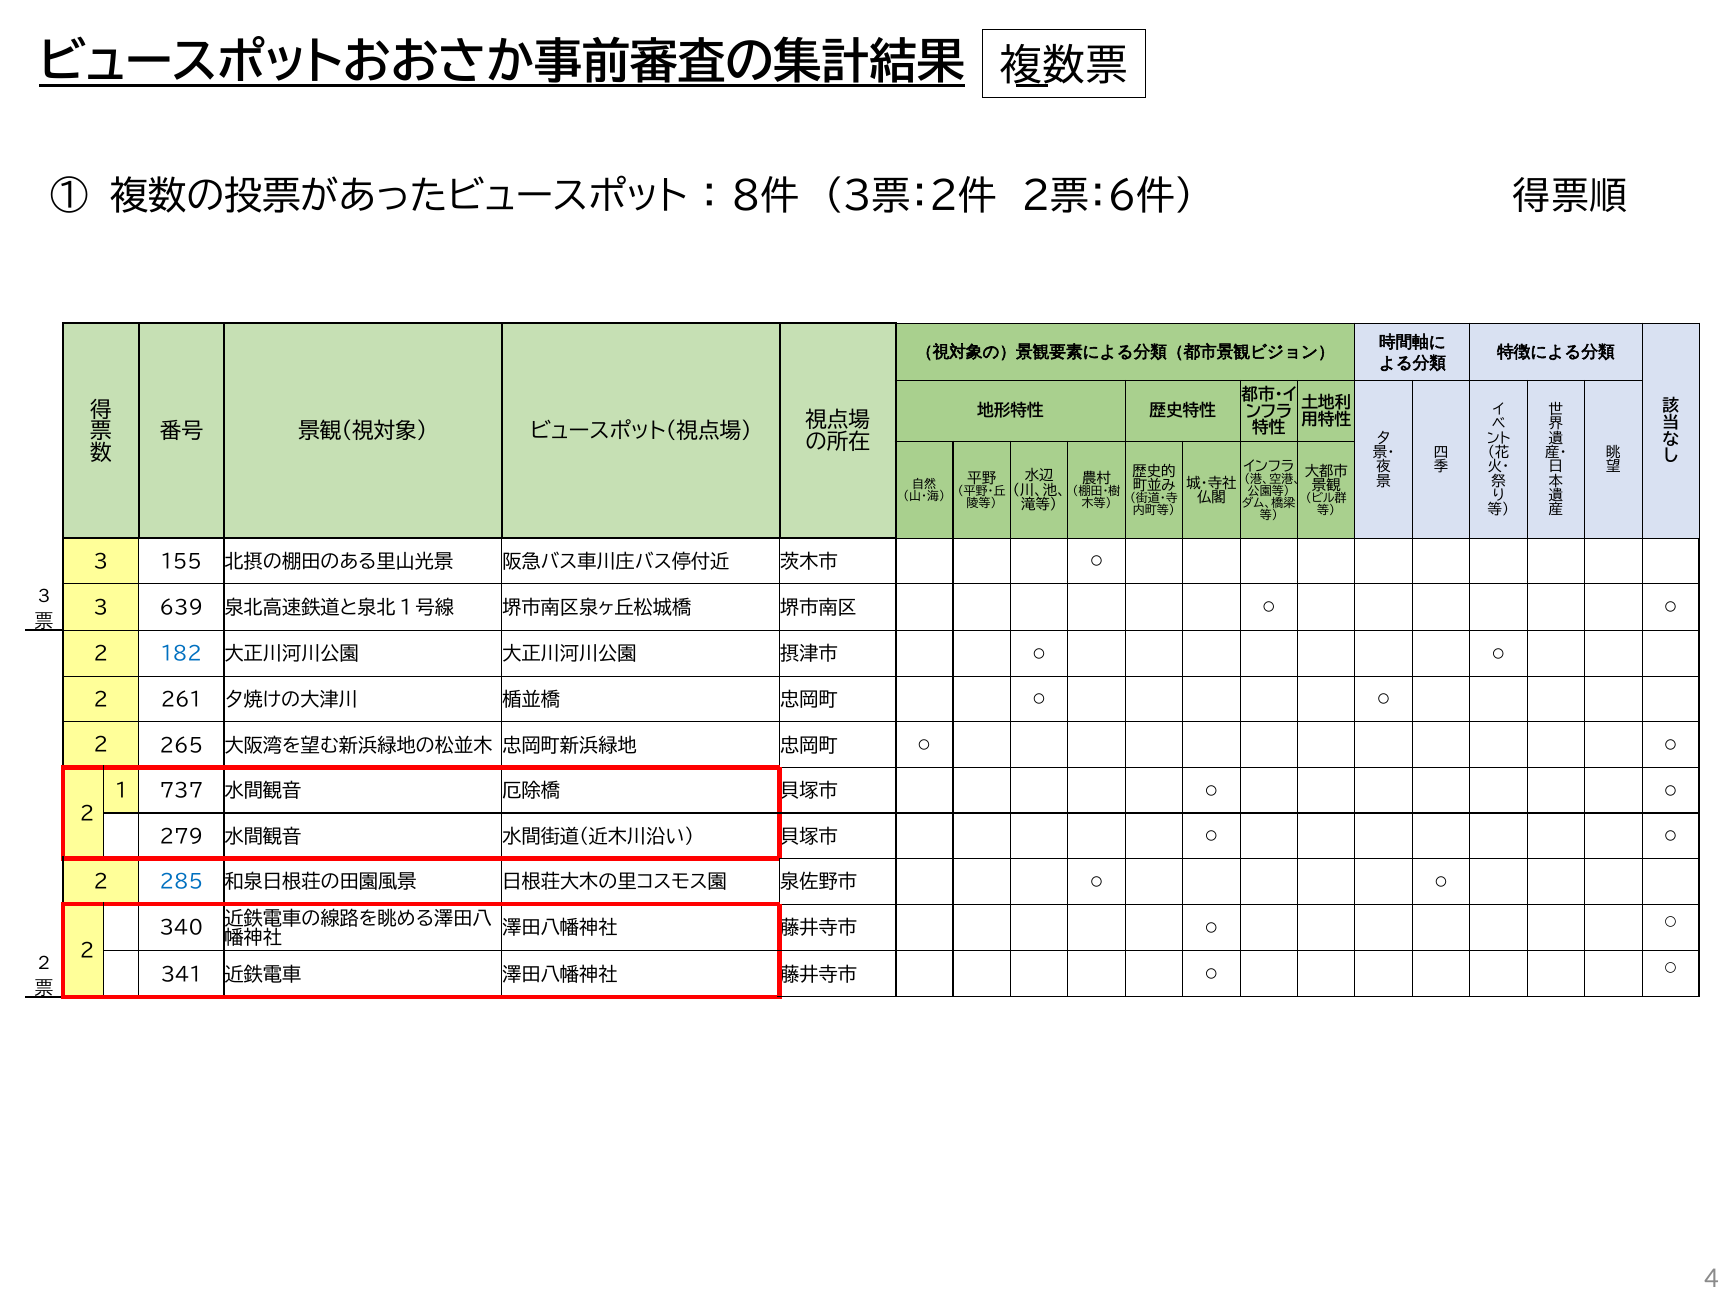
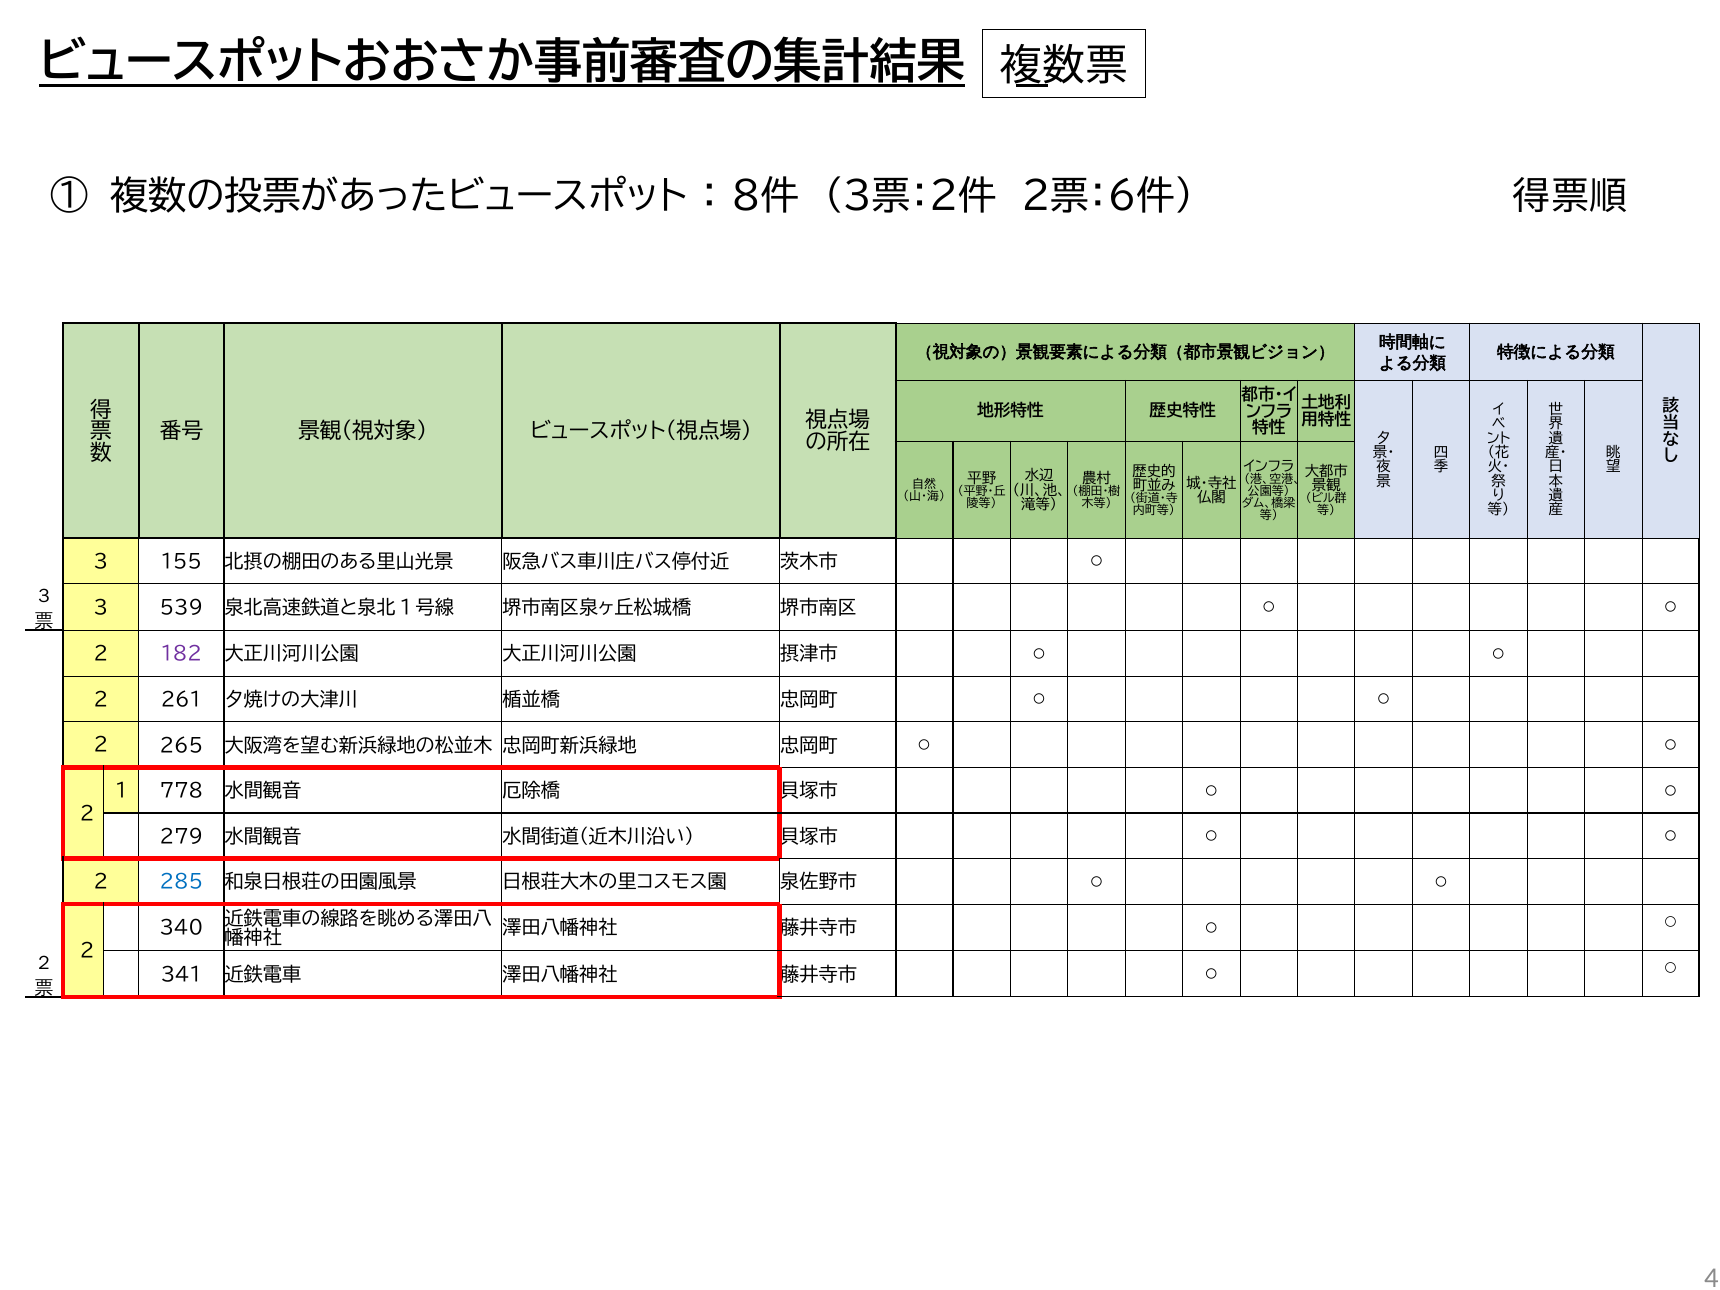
639: 639 -> 539 (181, 608)
182 colour: blue -> purple (181, 654)
737: 737 -> 778 (181, 791)
